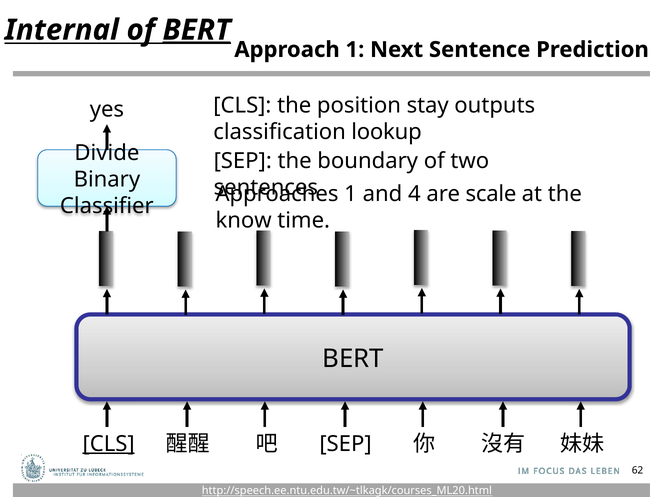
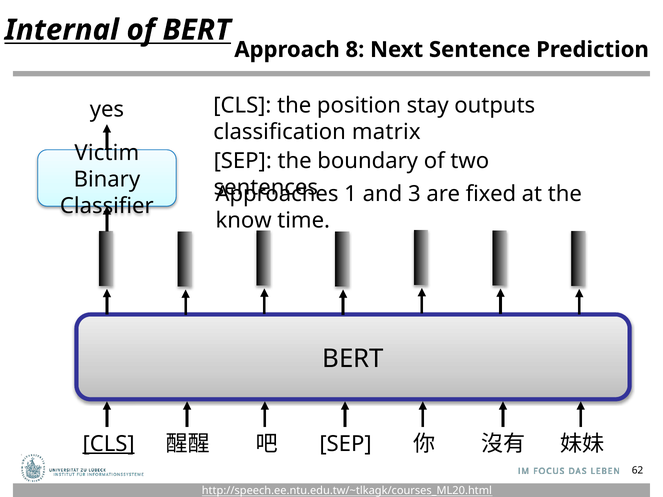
BERT underline: present -> none (197, 30)
Approach 1: 1 -> 8 (355, 50)
lookup: lookup -> matrix (386, 132)
Divide: Divide -> Victim (107, 153)
4: 4 -> 3 (414, 194)
scale: scale -> fixed (491, 194)
